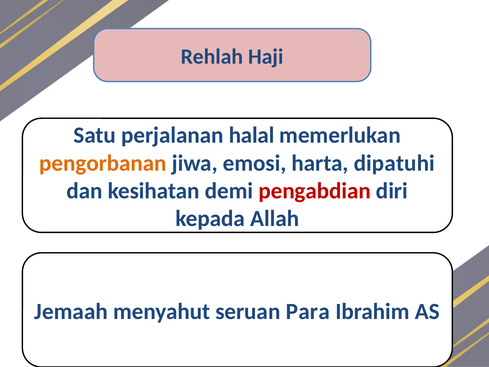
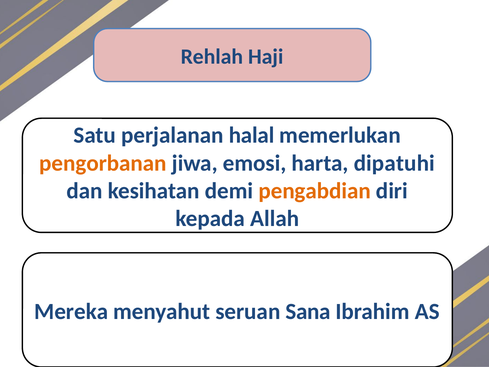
pengabdian colour: red -> orange (315, 191)
Jemaah: Jemaah -> Mereka (71, 311)
Para: Para -> Sana (308, 311)
